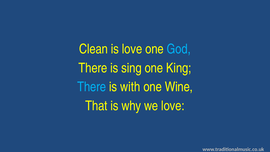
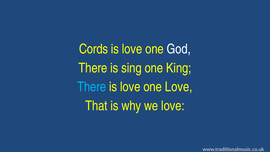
Clean: Clean -> Cords (94, 49)
God colour: light blue -> white (179, 49)
with: with -> love (130, 87)
one Wine: Wine -> Love (179, 87)
